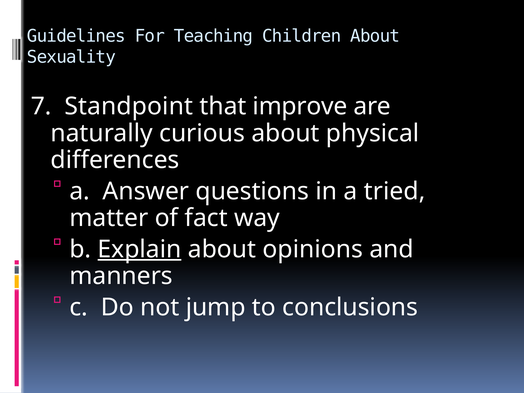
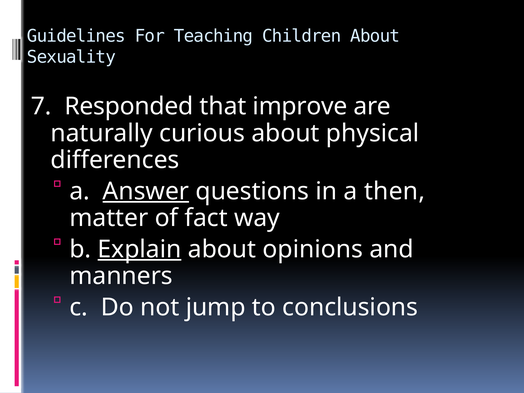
Standpoint: Standpoint -> Responded (129, 106)
Answer underline: none -> present (146, 191)
tried: tried -> then (395, 191)
